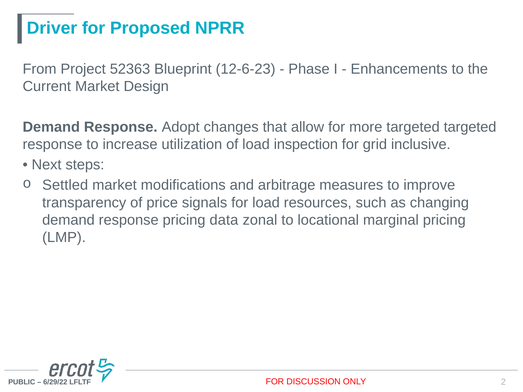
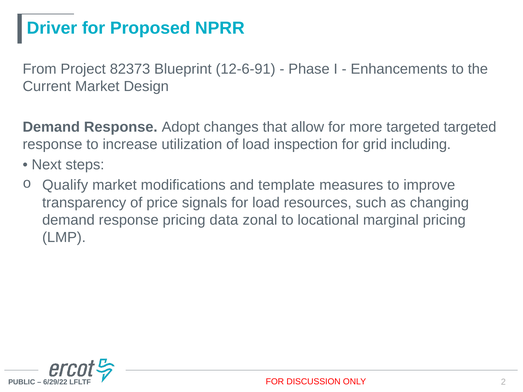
52363: 52363 -> 82373 (130, 69)
12-6-23: 12-6-23 -> 12-6-91 (246, 69)
inclusive: inclusive -> including (421, 145)
Settled: Settled -> Qualify (65, 185)
arbitrage: arbitrage -> template (287, 185)
